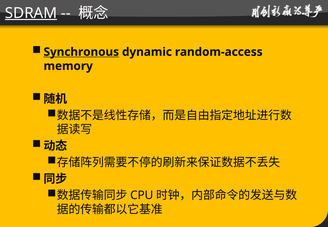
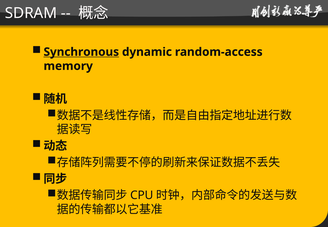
SDRAM underline: present -> none (31, 13)
